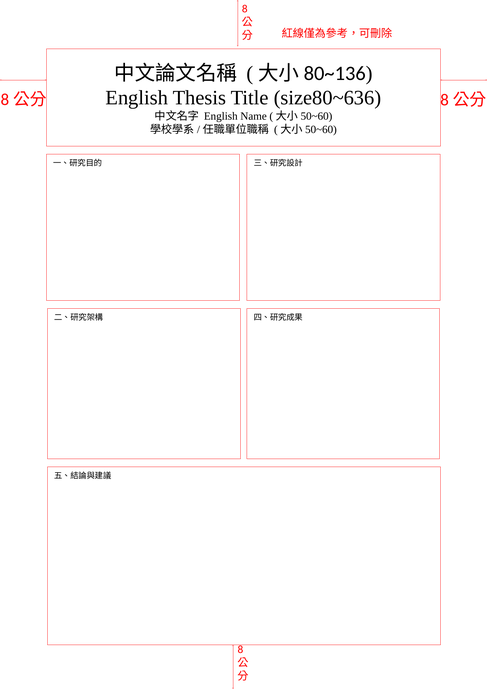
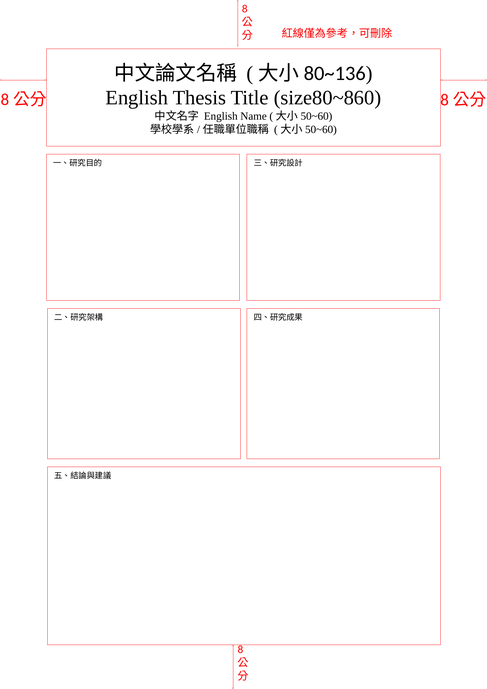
size80~636: size80~636 -> size80~860 (327, 98)
